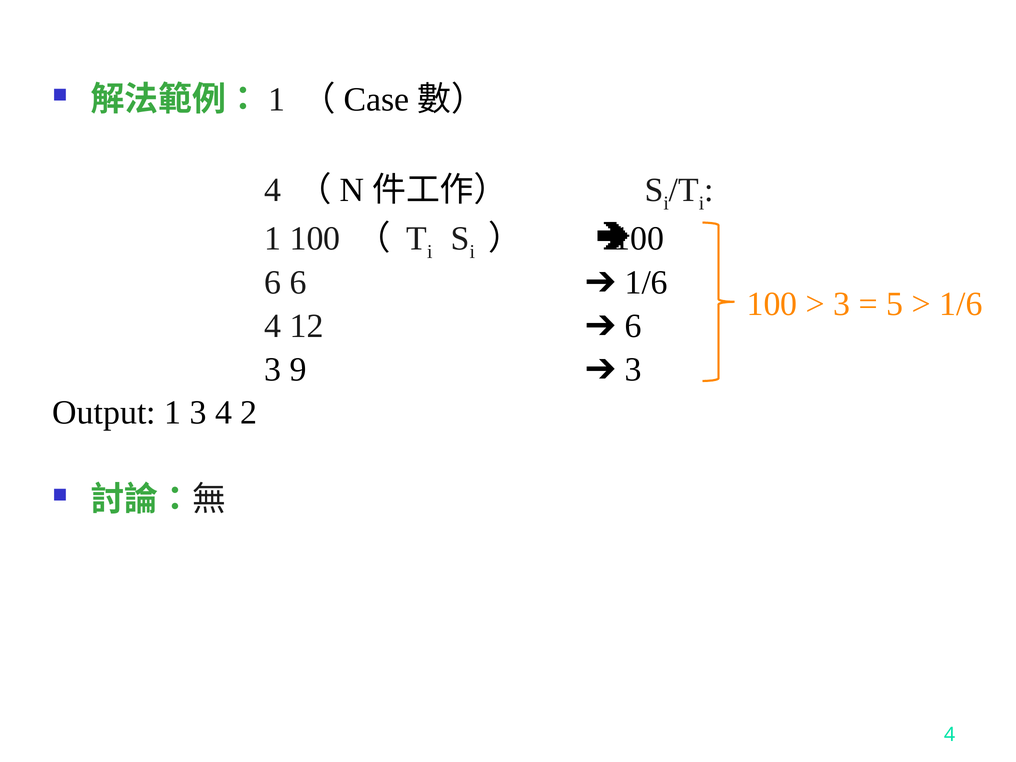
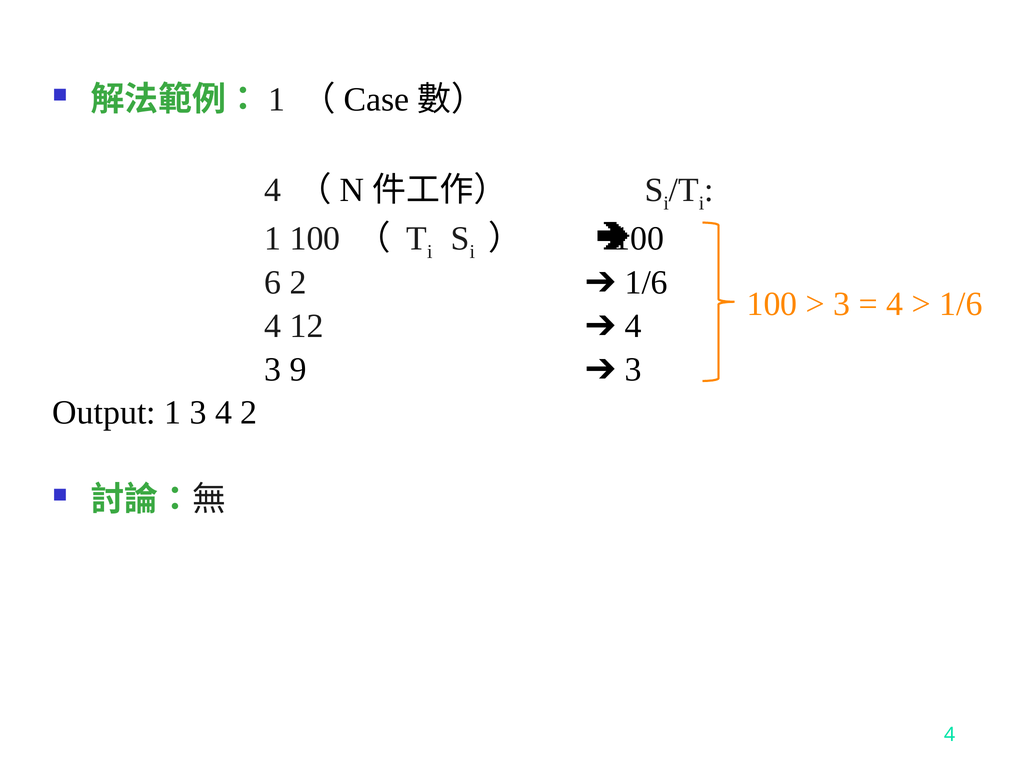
6 6: 6 -> 2 (298, 283)
5: 5 -> 4 (895, 304)
12 6: 6 -> 4 (633, 326)
